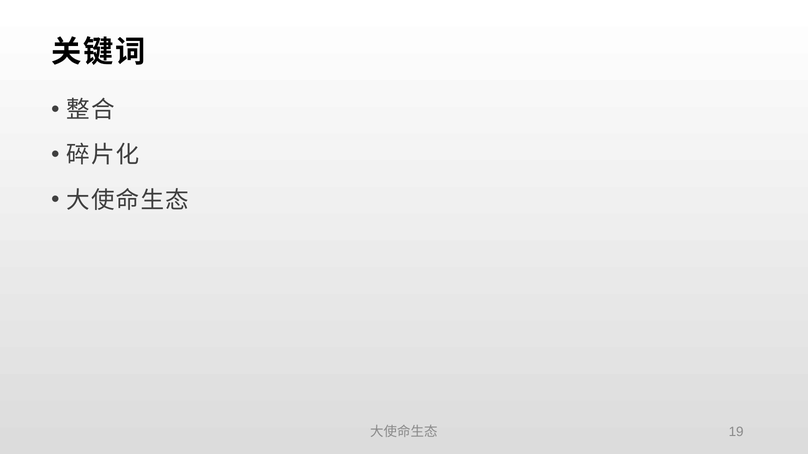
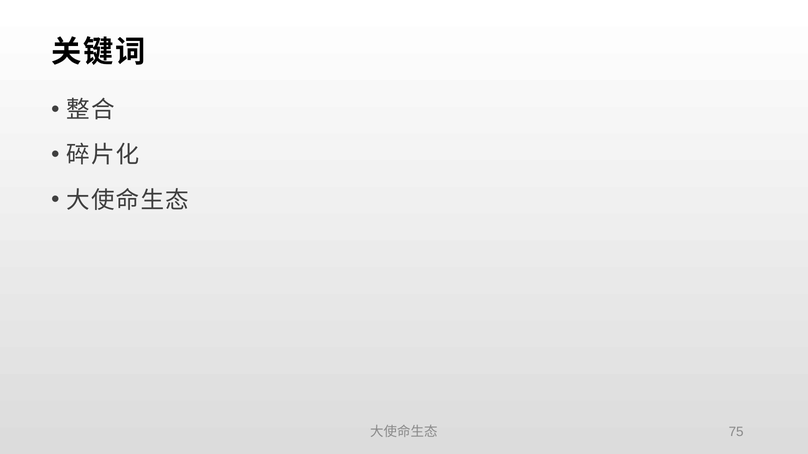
19: 19 -> 75 (736, 432)
